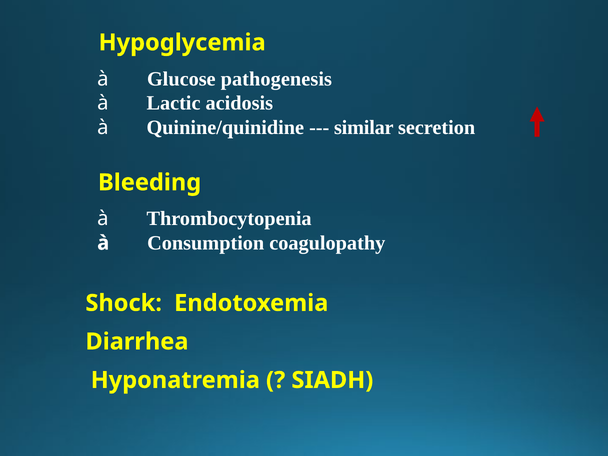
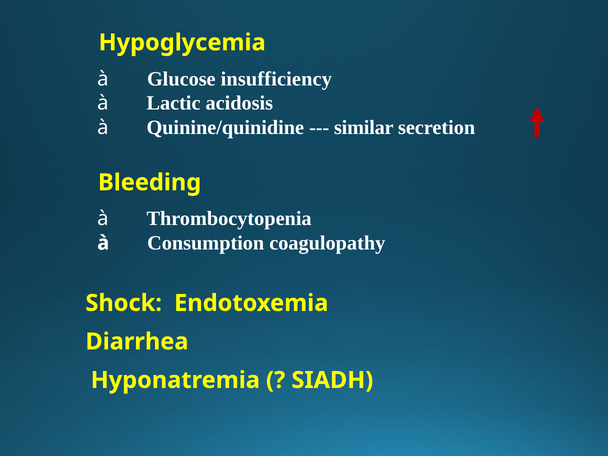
pathogenesis: pathogenesis -> insufficiency (276, 79)
